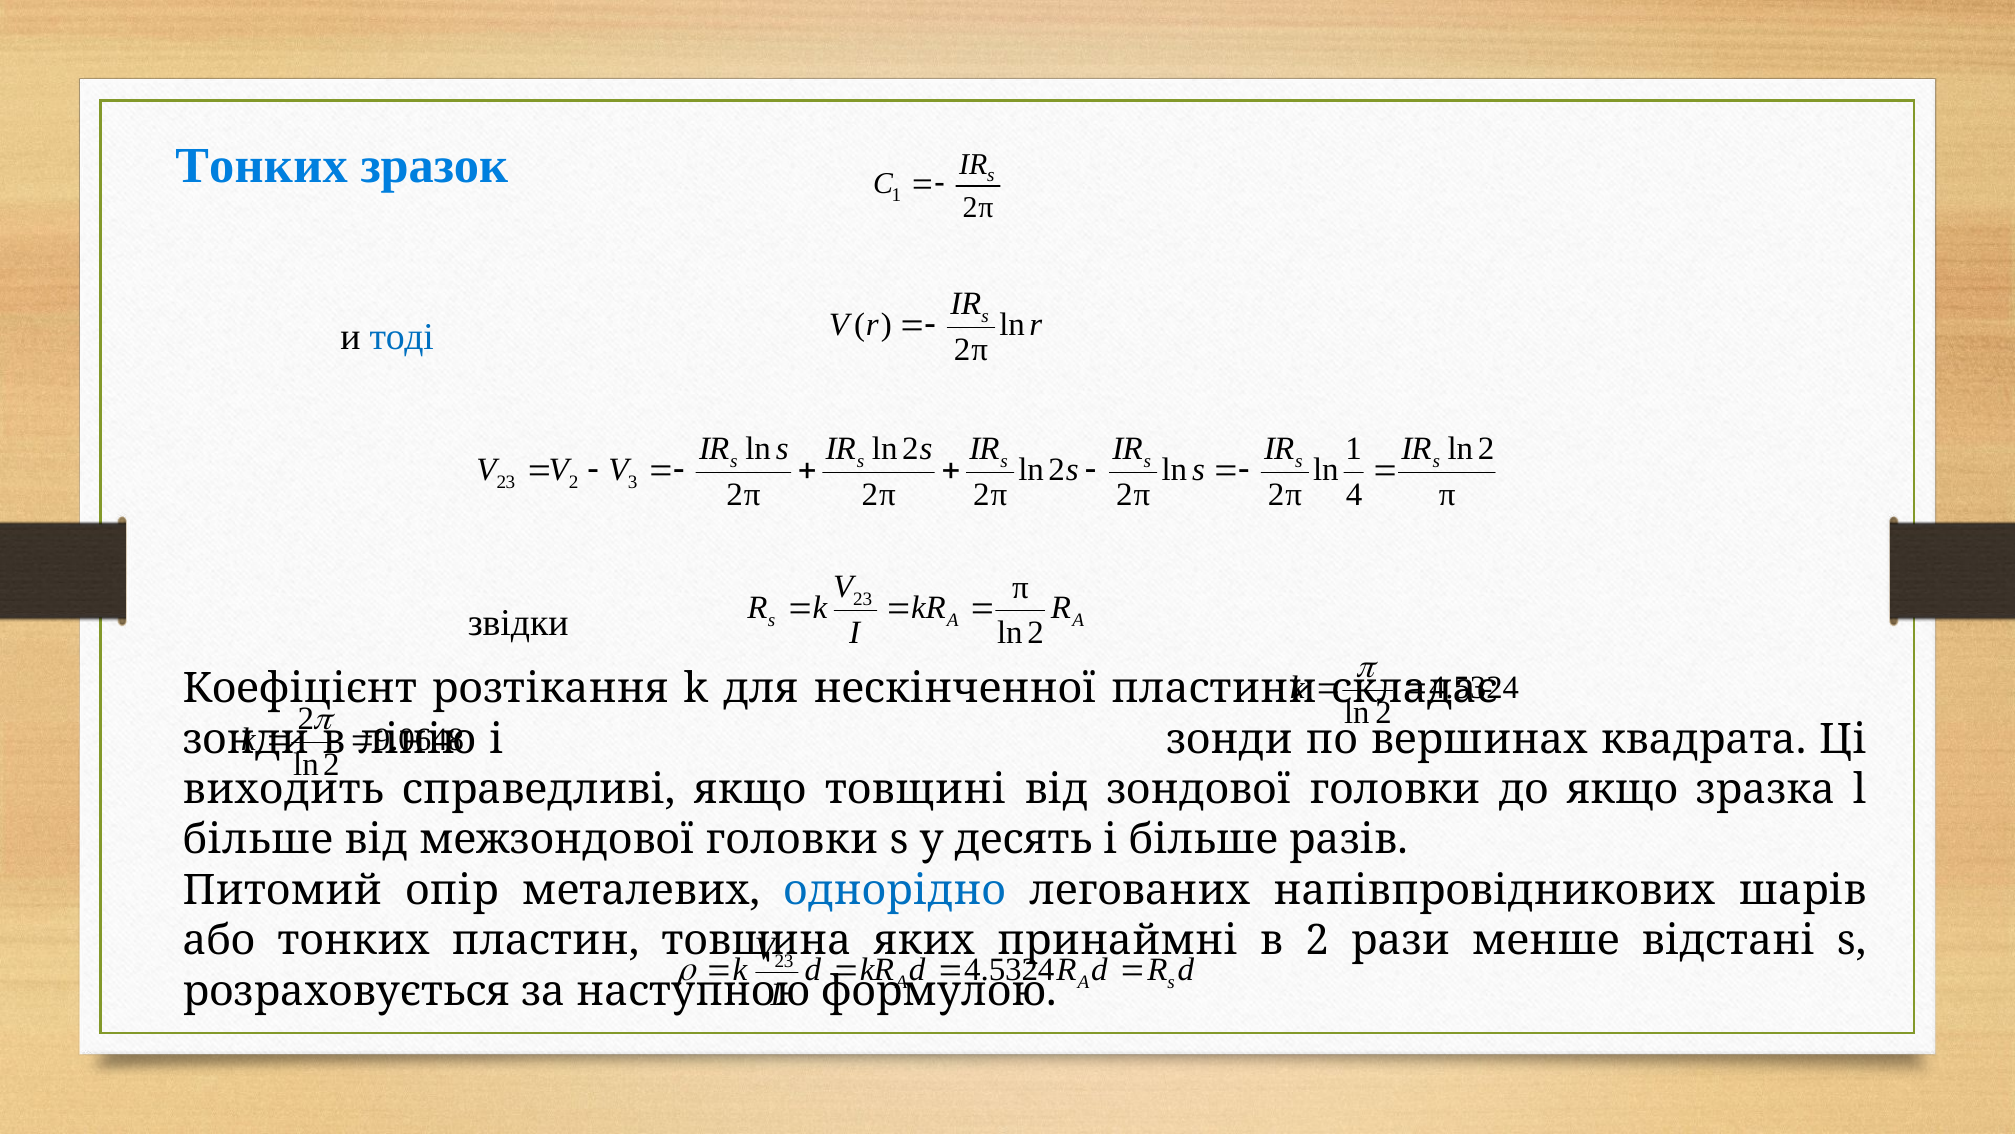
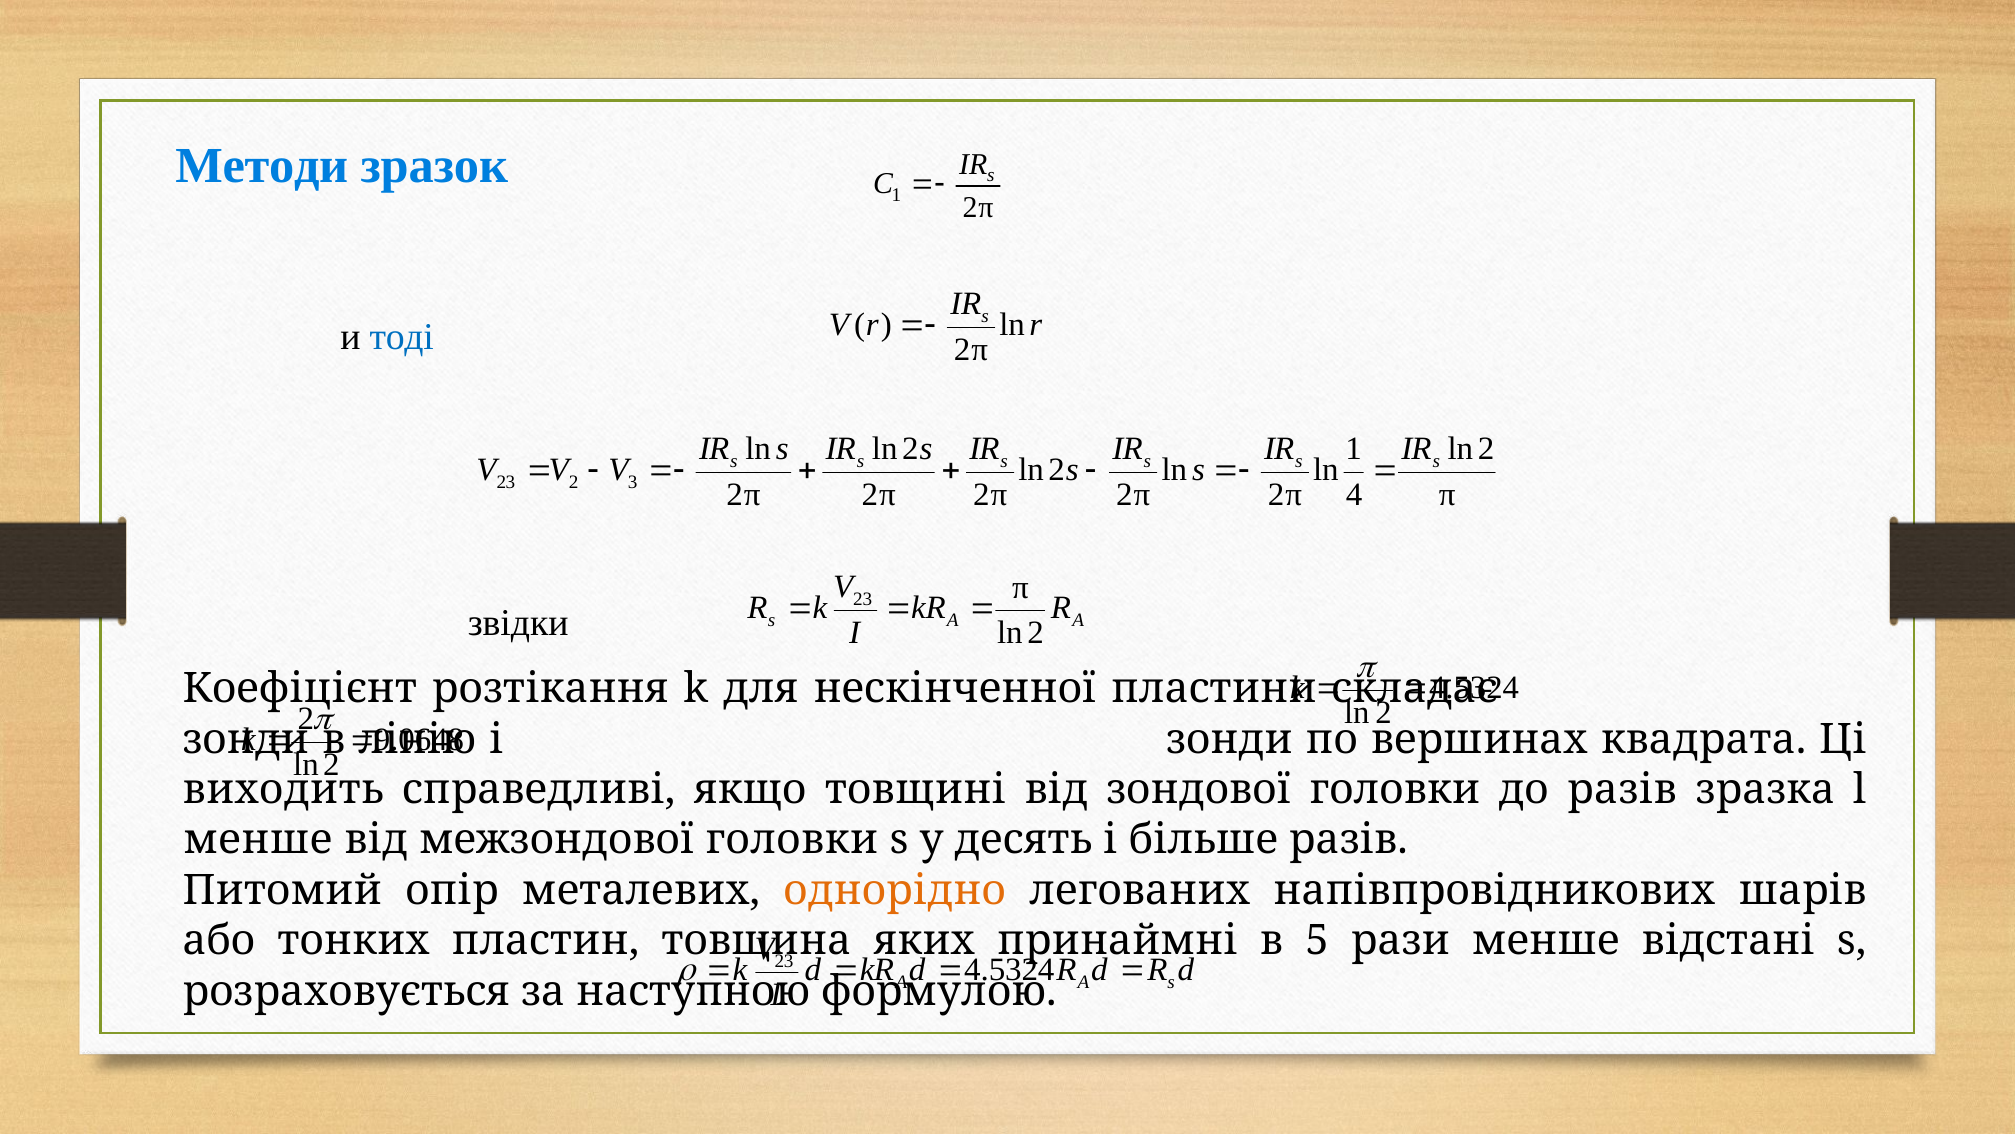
Тонких: Тонких -> Методи (262, 166)
до якщо: якщо -> разів (1622, 789)
більше: більше -> менше (258, 840)
однорідно colour: blue -> orange (895, 890)
в 2: 2 -> 5 (1317, 940)
